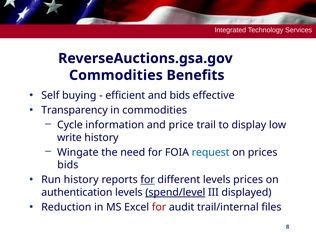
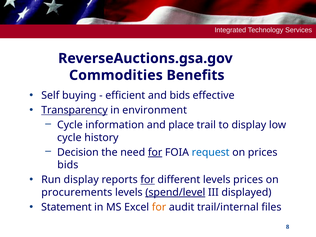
Transparency underline: none -> present (74, 110)
in commodities: commodities -> environment (155, 110)
price: price -> place (181, 125)
write: write -> cycle (69, 138)
Wingate: Wingate -> Decision (78, 152)
for underline: none -> present (155, 152)
Run history: history -> display (81, 180)
authentication: authentication -> procurements (77, 192)
Reduction: Reduction -> Statement (66, 207)
for colour: red -> orange (159, 207)
